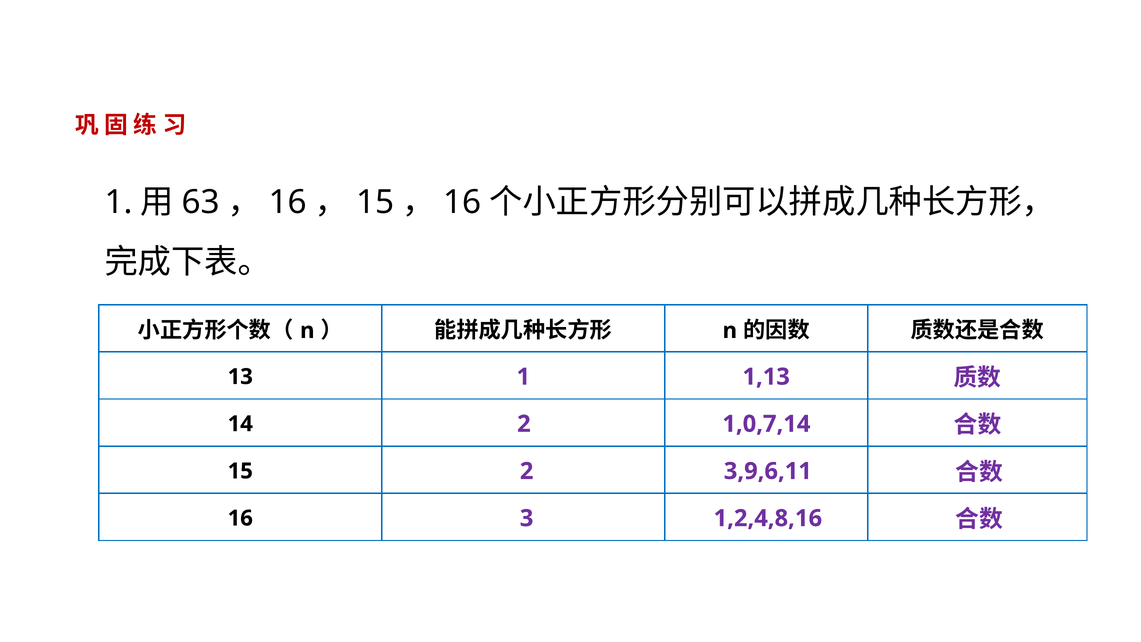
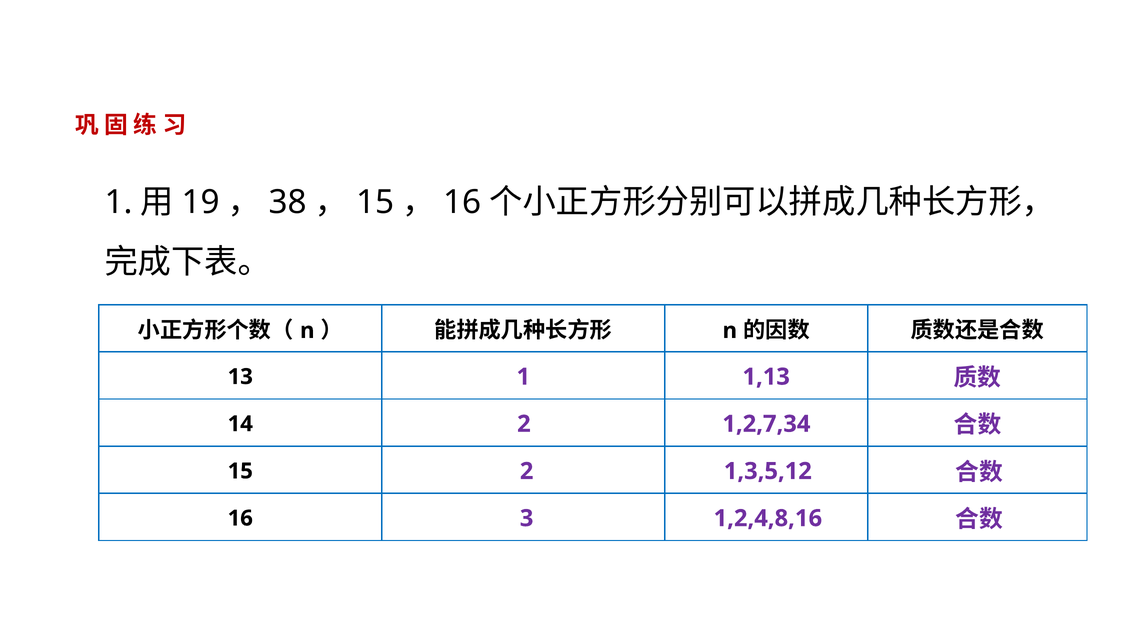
63: 63 -> 19 (201, 202)
16: 16 -> 38 (288, 202)
1,0,7,14: 1,0,7,14 -> 1,2,7,34 (766, 424)
3,9,6,11: 3,9,6,11 -> 1,3,5,12 (768, 471)
